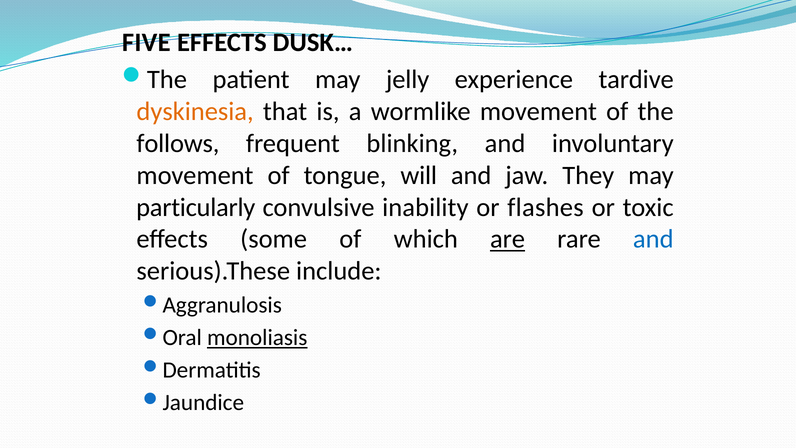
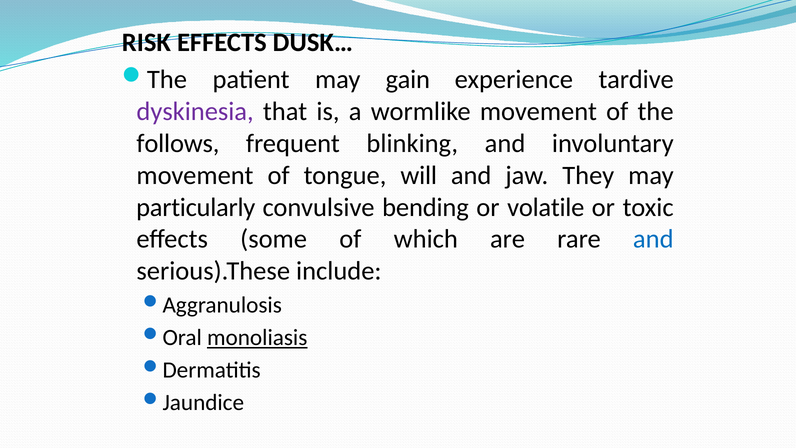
FIVE: FIVE -> RISK (146, 42)
jelly: jelly -> gain (408, 80)
dyskinesia colour: orange -> purple (195, 112)
inability: inability -> bending (425, 207)
flashes: flashes -> volatile (546, 207)
are underline: present -> none (508, 239)
